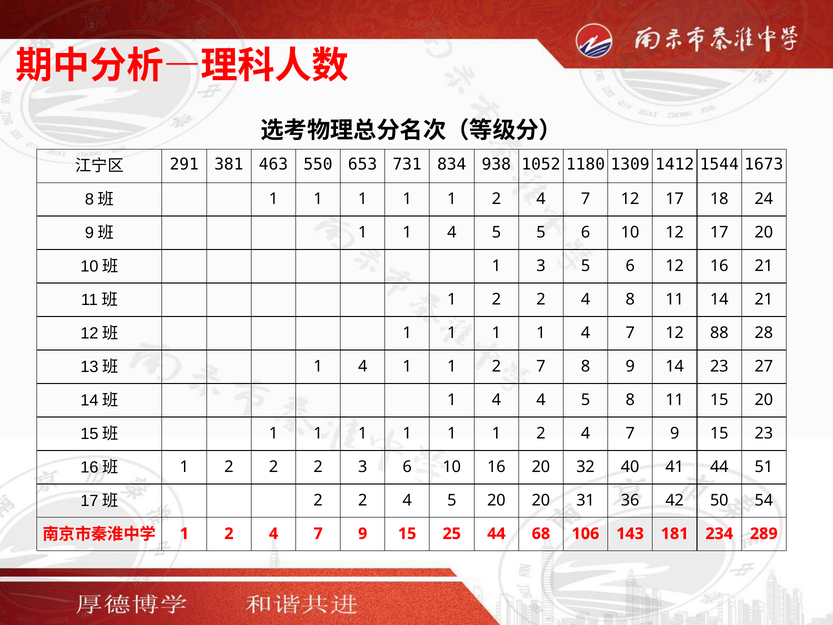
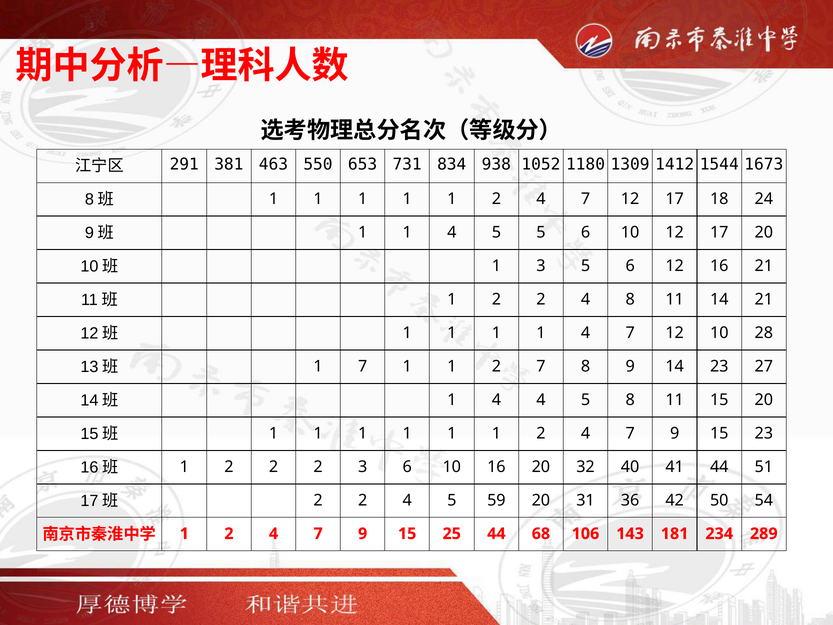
12 88: 88 -> 10 (719, 333)
4: 4 -> 7 (363, 366)
5 20: 20 -> 59 (496, 500)
